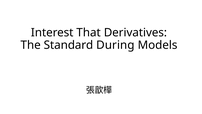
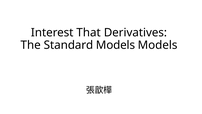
Standard During: During -> Models (116, 45)
